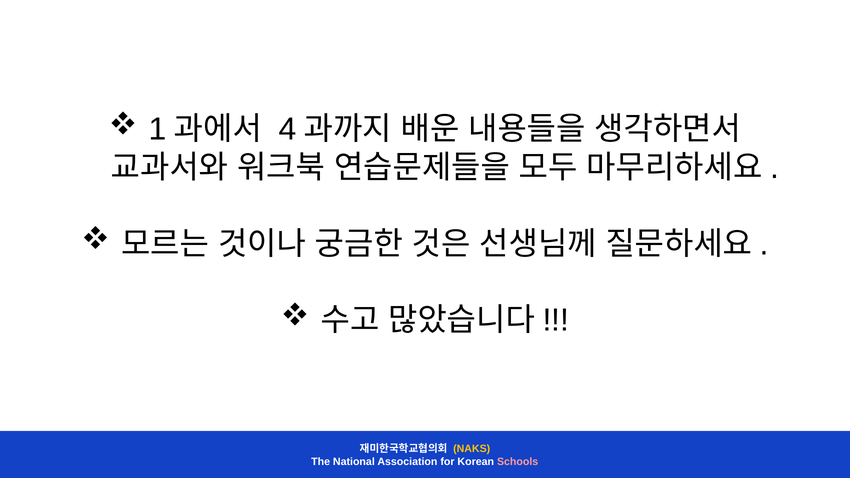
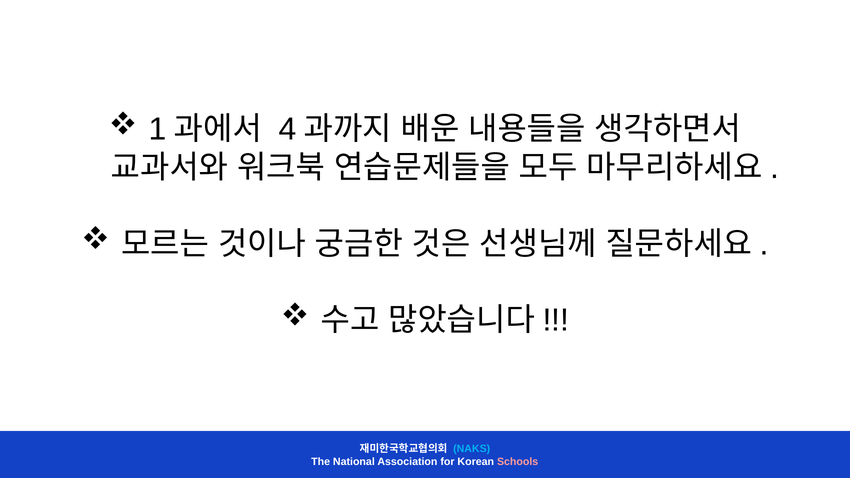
NAKS colour: yellow -> light blue (472, 449)
